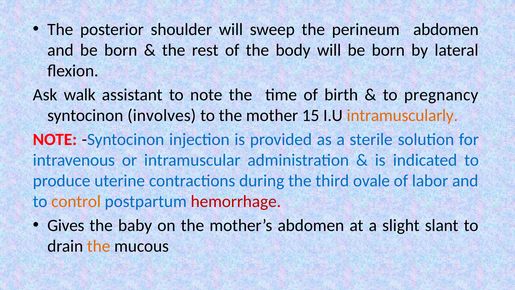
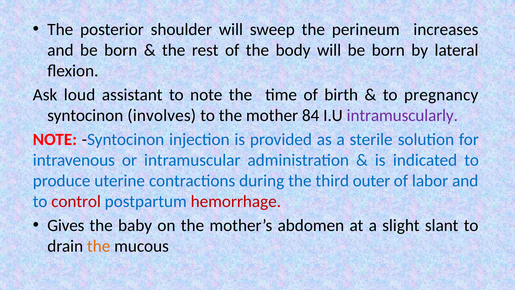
perineum abdomen: abdomen -> increases (446, 30)
walk: walk -> loud (80, 95)
15: 15 -> 84 (311, 115)
intramuscularly colour: orange -> purple (402, 115)
ovale: ovale -> outer (371, 181)
control colour: orange -> red (76, 201)
